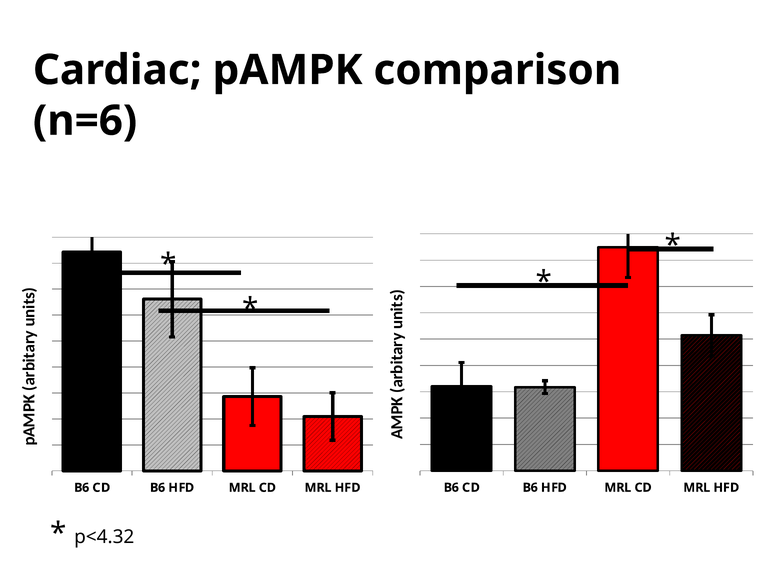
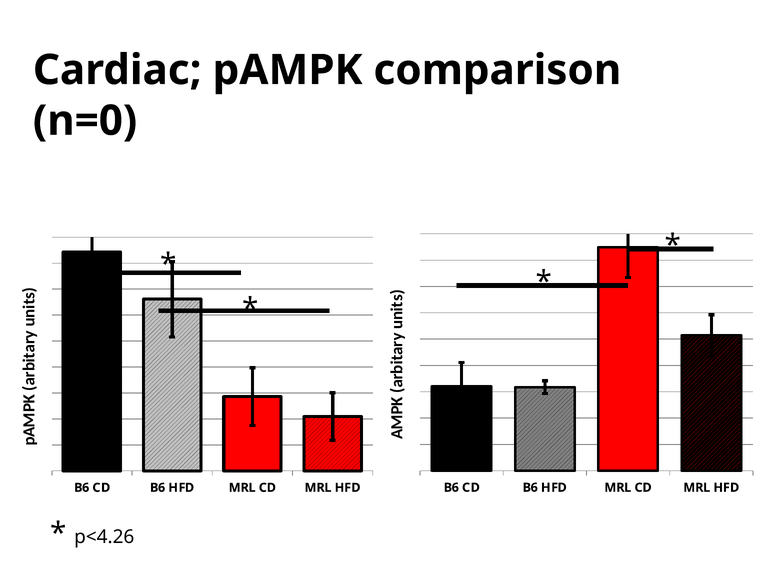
n=6: n=6 -> n=0 (85, 121)
p<4.32: p<4.32 -> p<4.26 (104, 537)
